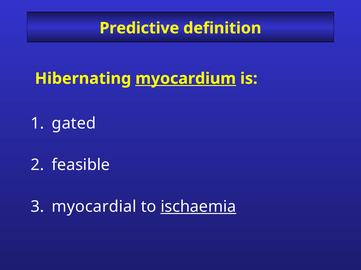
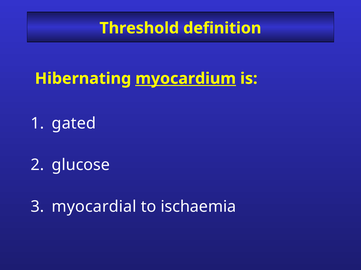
Predictive: Predictive -> Threshold (139, 28)
feasible: feasible -> glucose (81, 165)
ischaemia underline: present -> none (198, 207)
